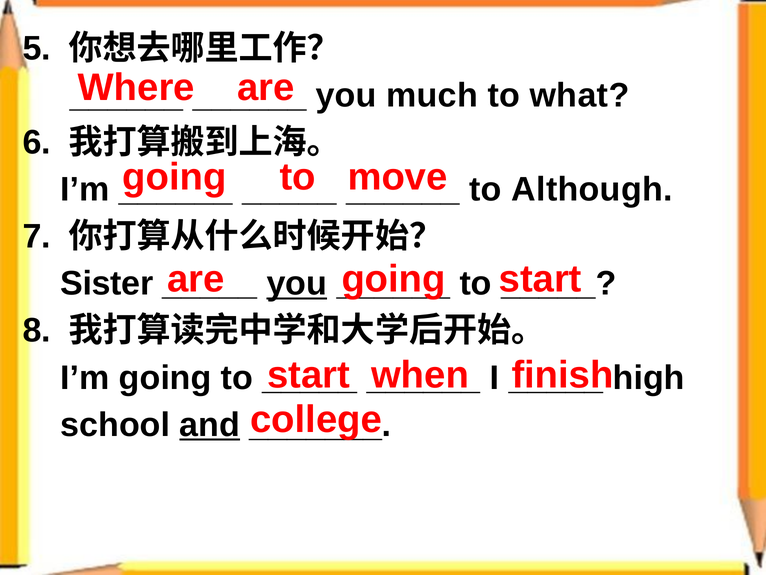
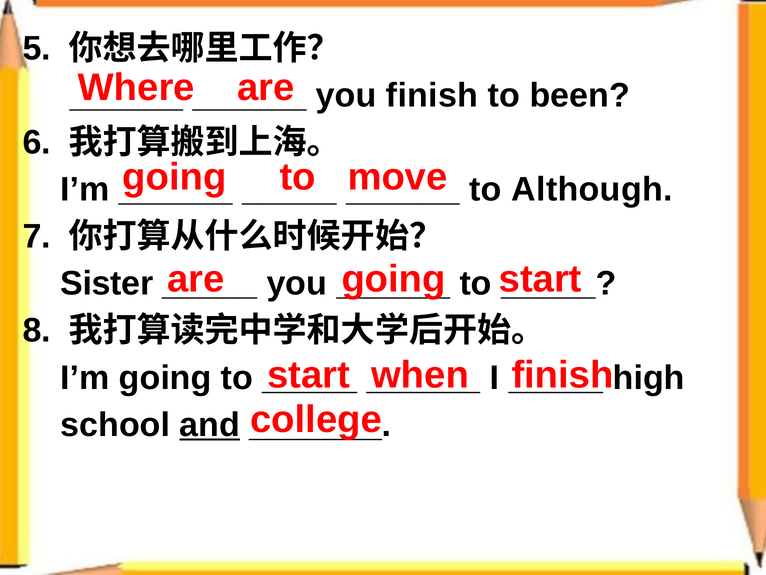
you much: much -> finish (432, 96)
what: what -> been (580, 96)
you underline: present -> none (297, 283)
